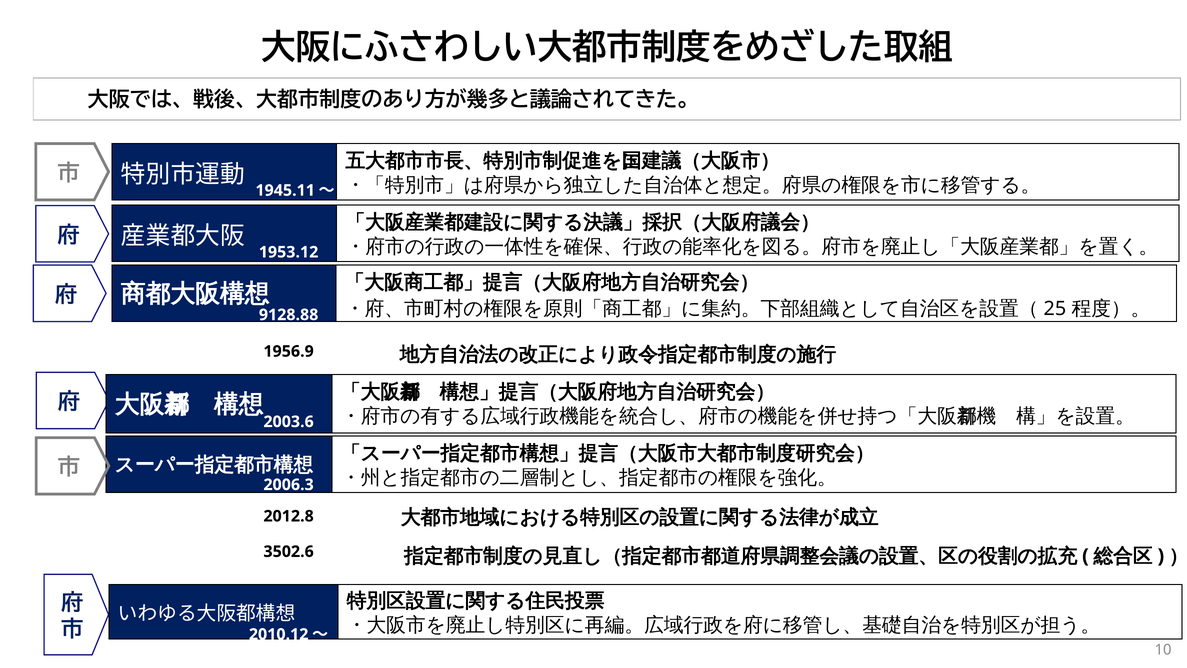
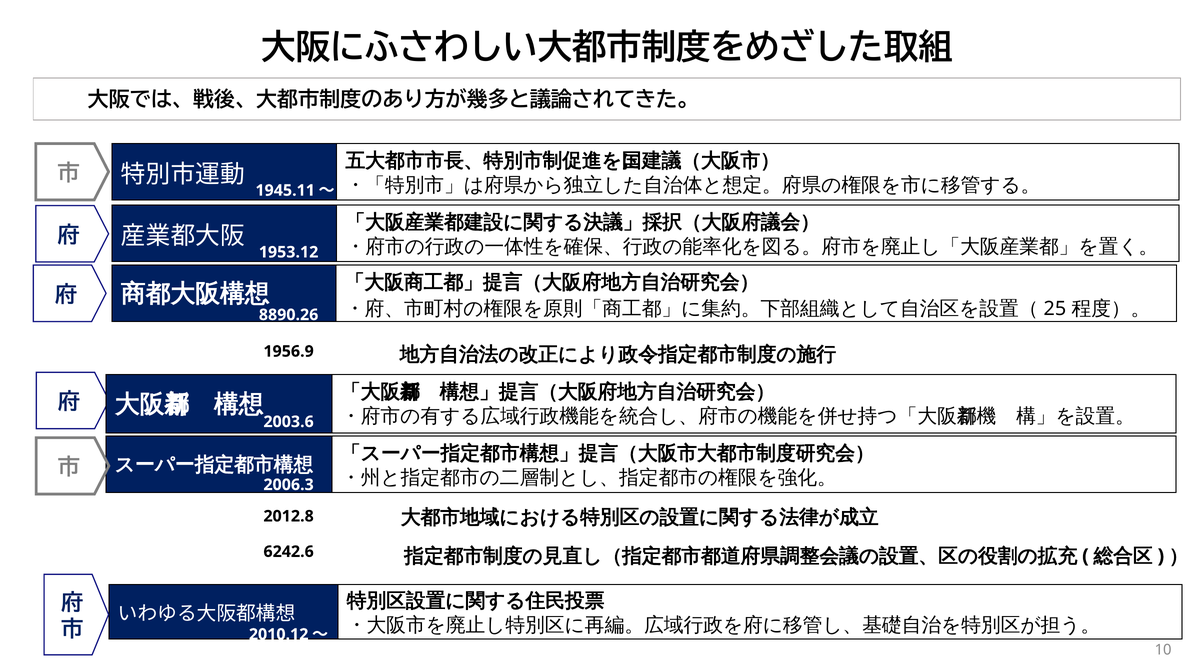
9128.88: 9128.88 -> 8890.26 (289, 315)
3502.6: 3502.6 -> 6242.6 (289, 551)
